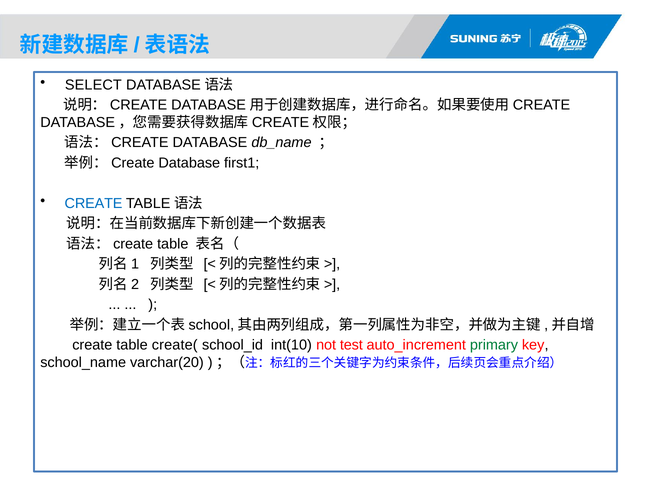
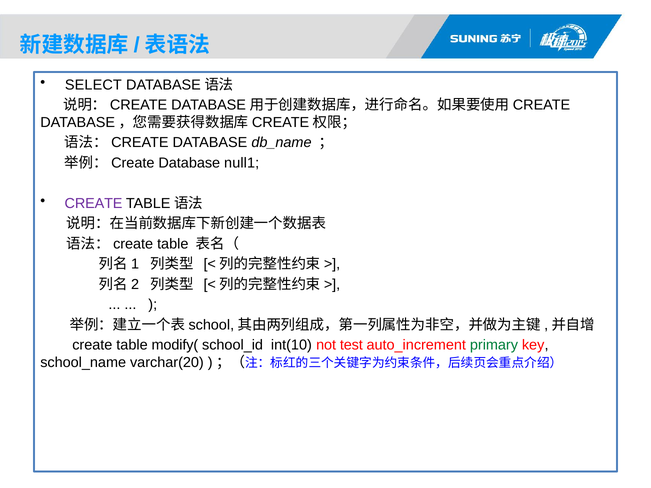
first1: first1 -> null1 (242, 163)
CREATE colour: blue -> purple (94, 203)
create(: create( -> modify( (175, 345)
